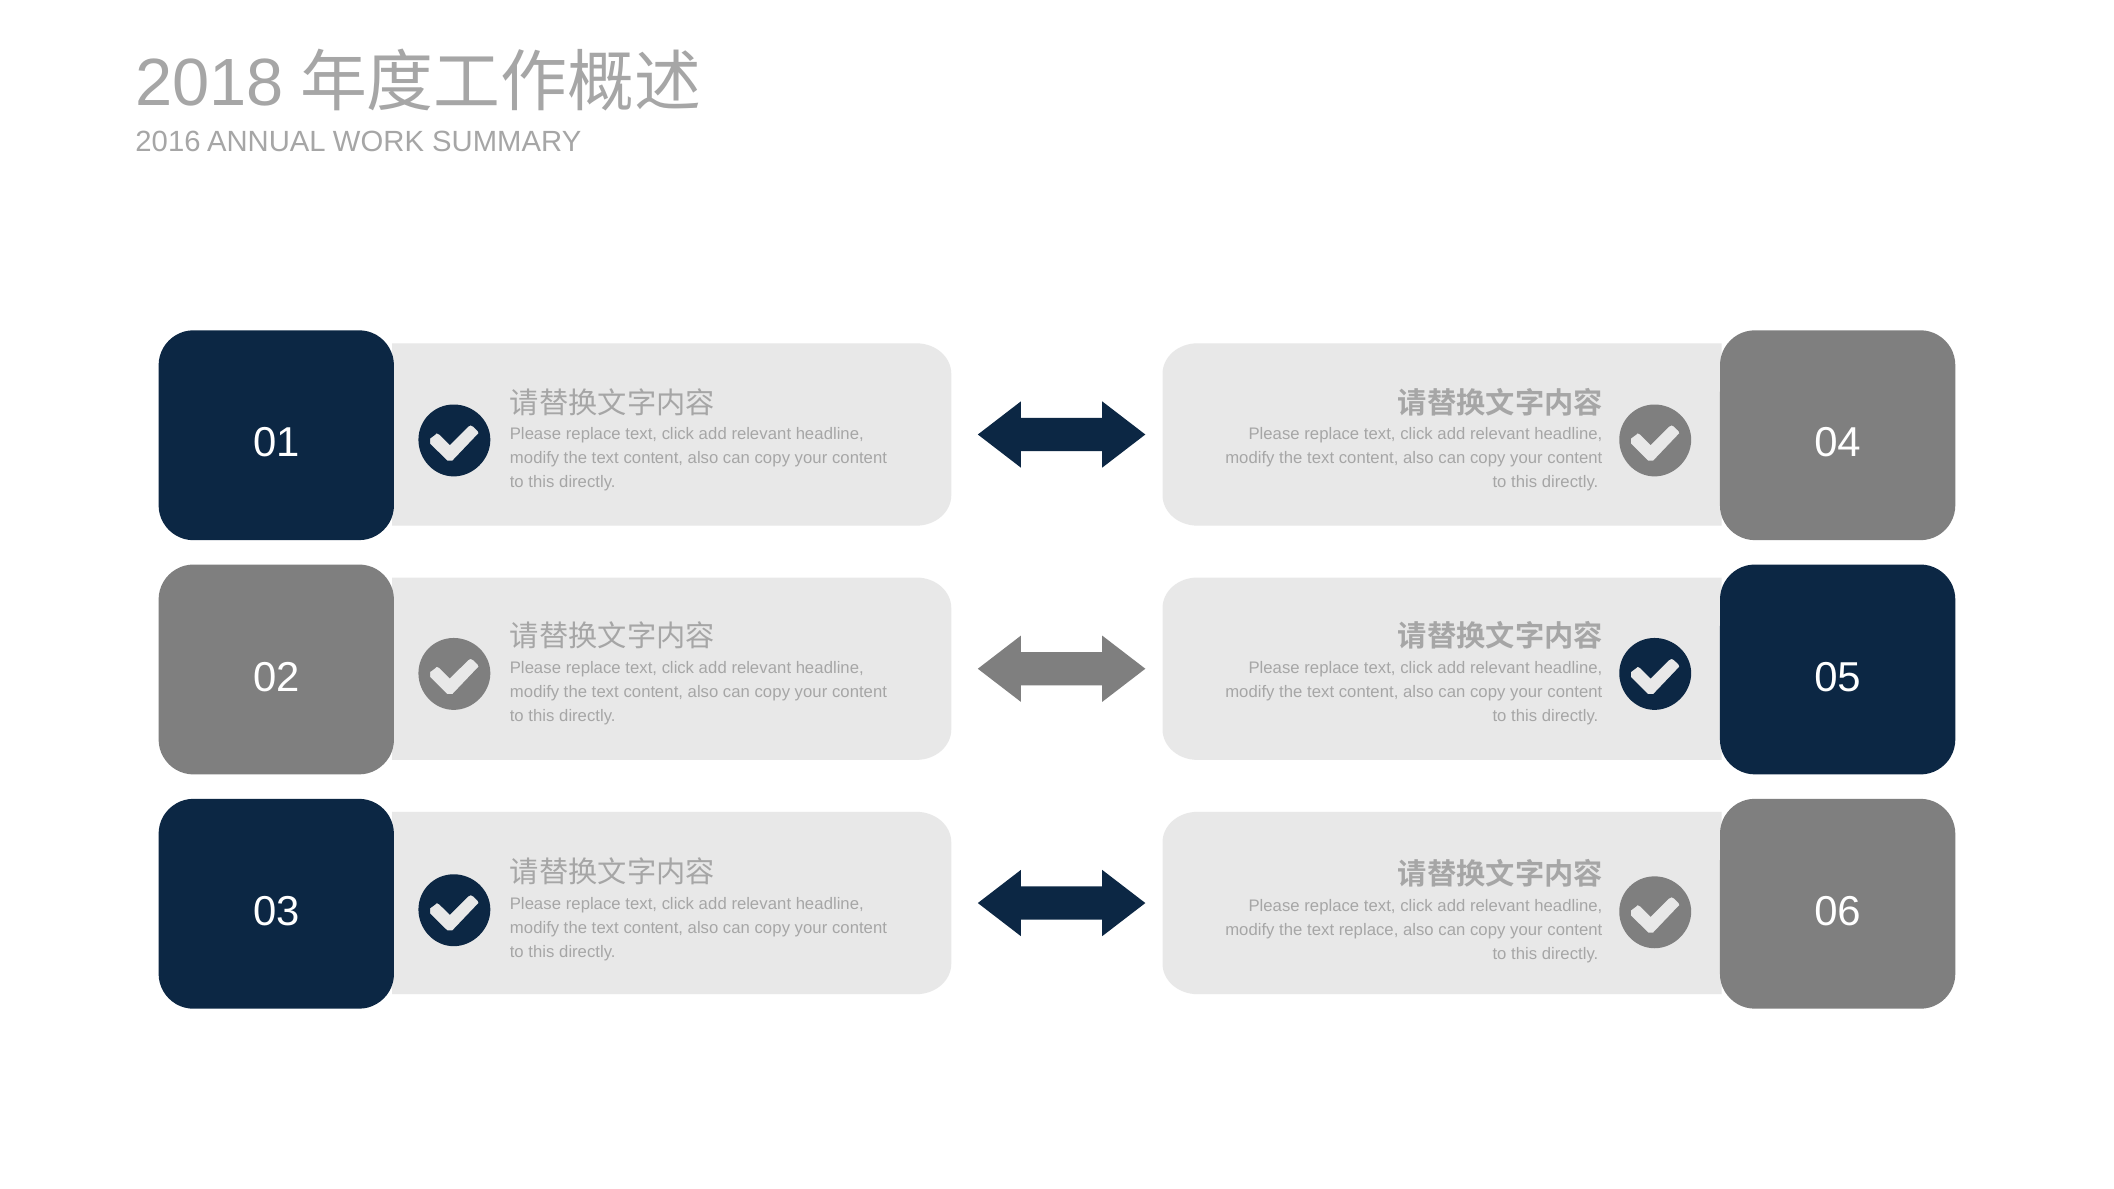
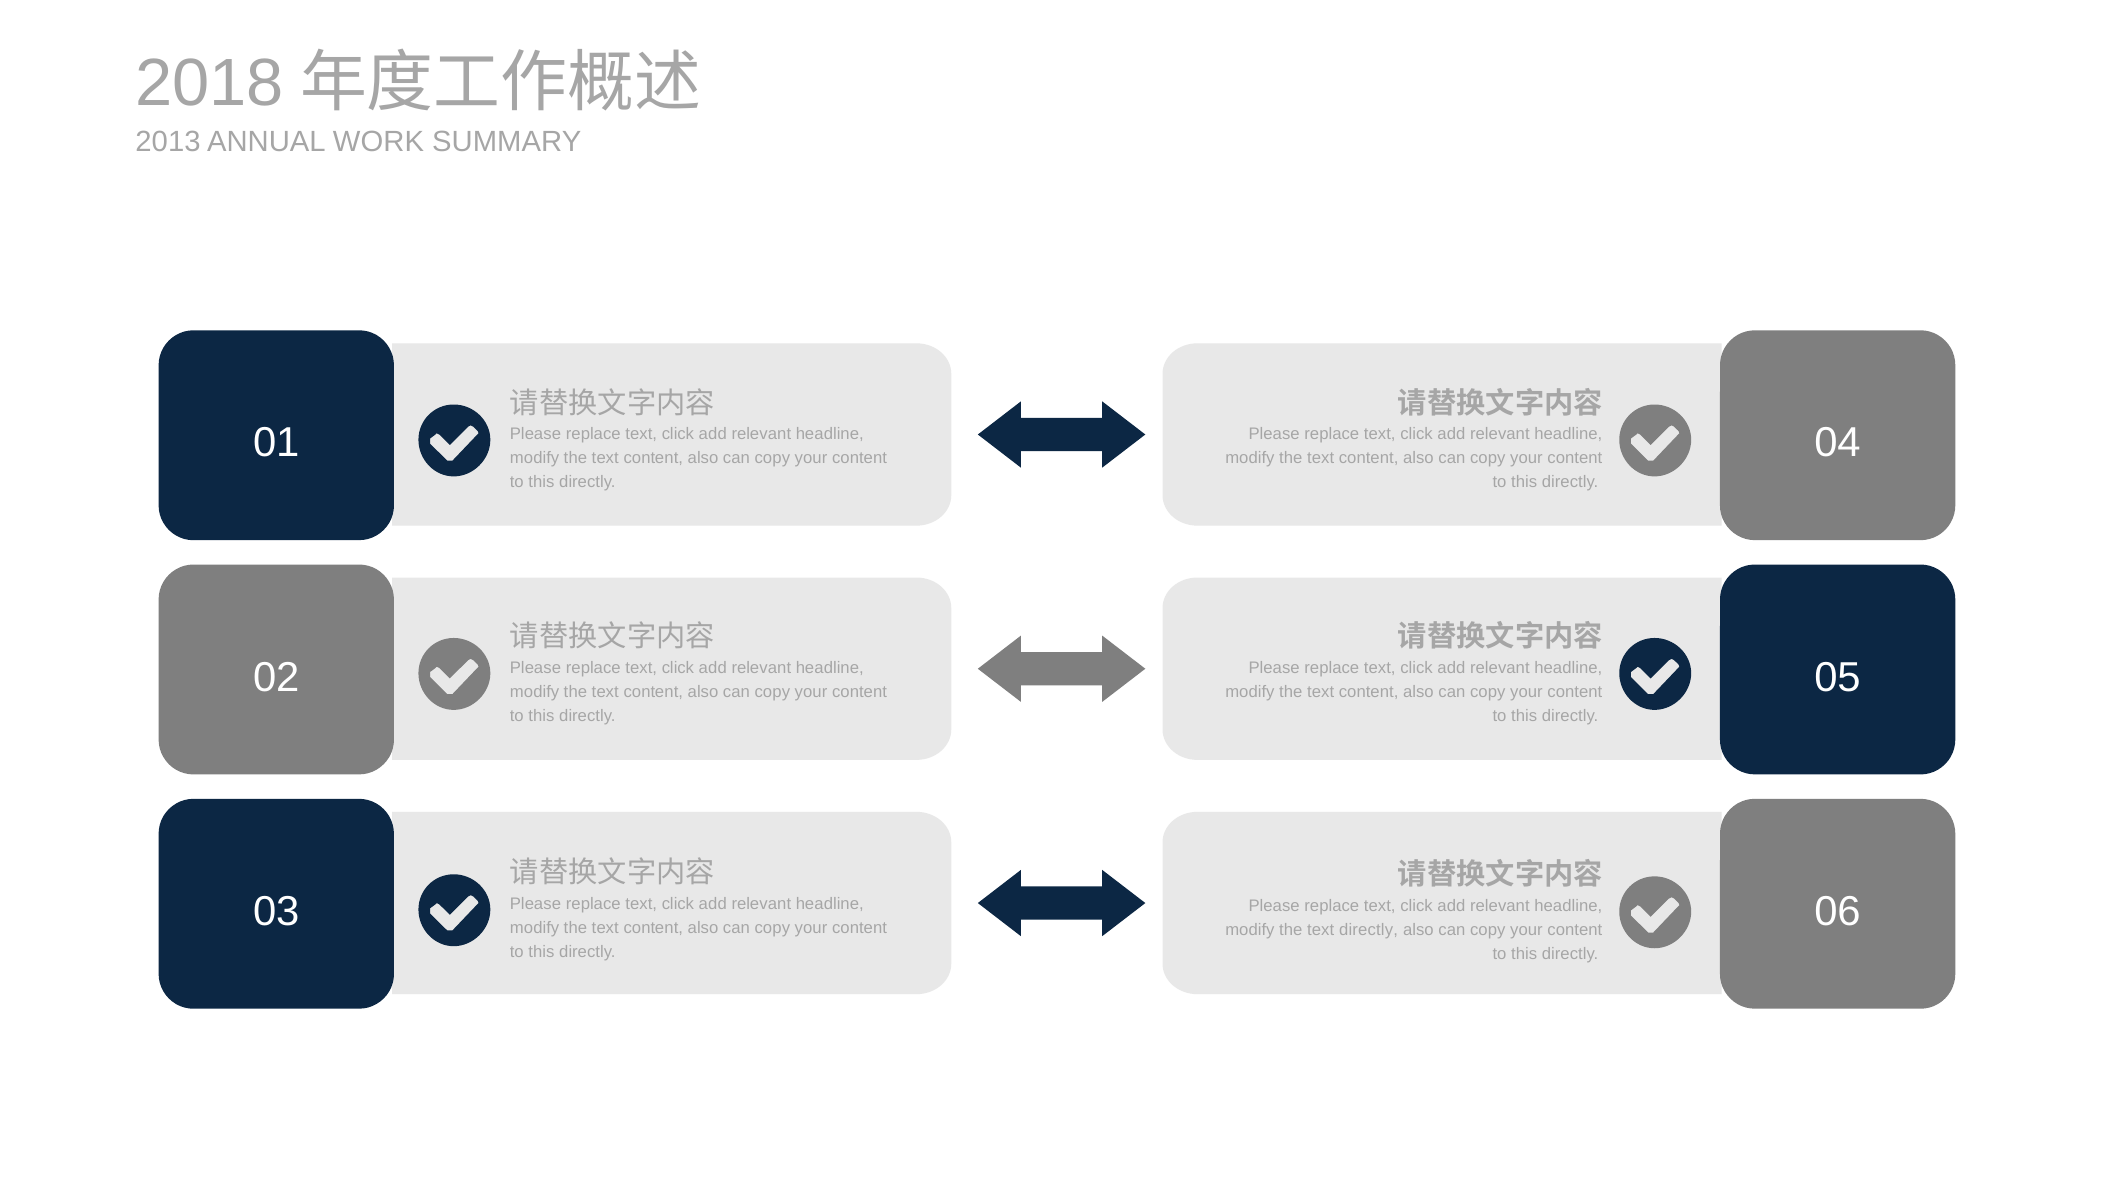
2016: 2016 -> 2013 (168, 142)
text replace: replace -> directly (1369, 930)
